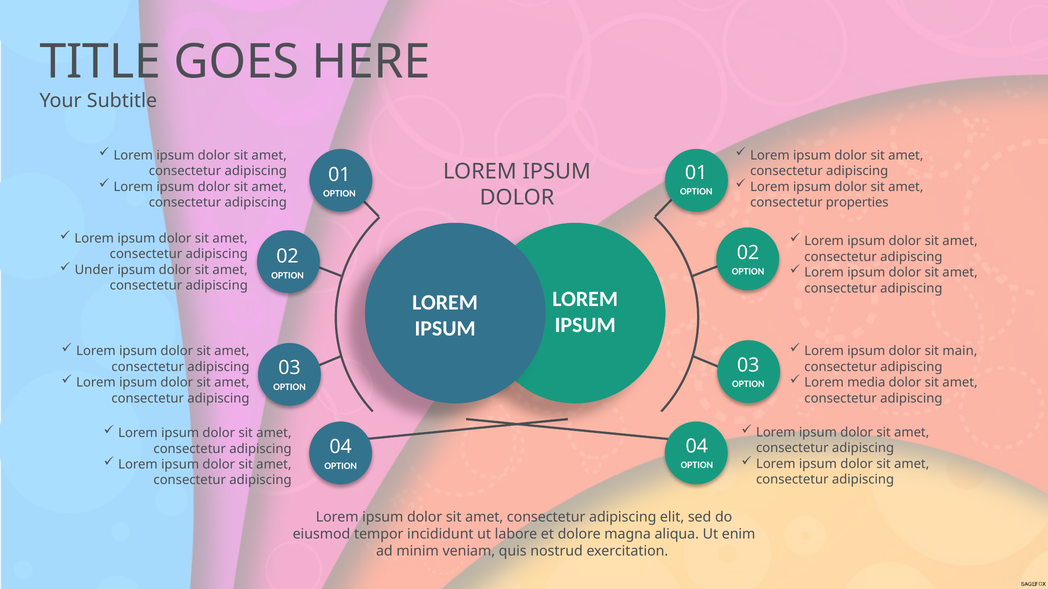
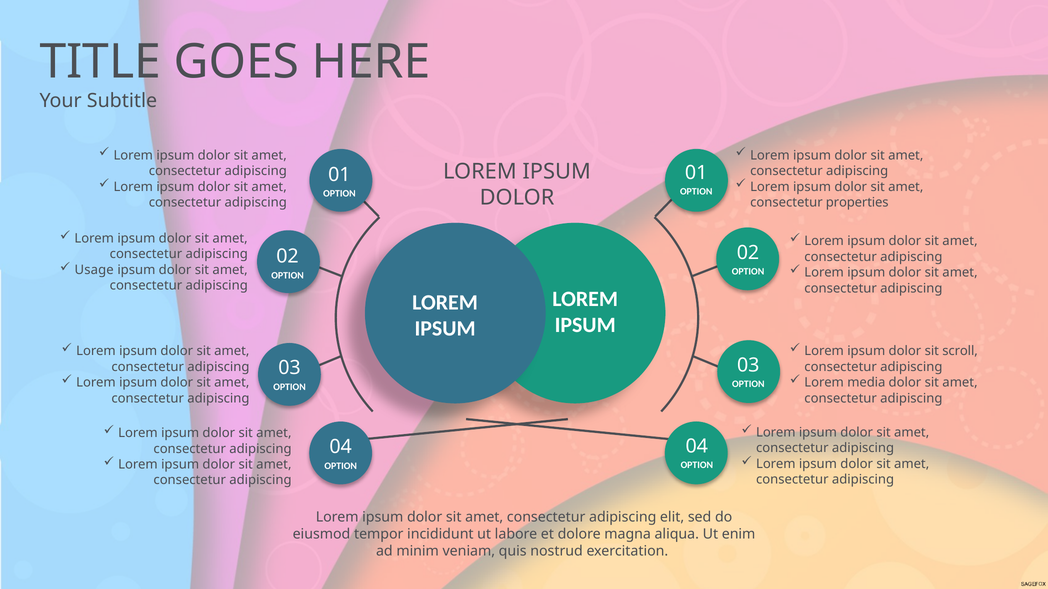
Under: Under -> Usage (94, 270)
main: main -> scroll (960, 351)
